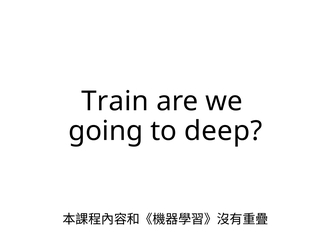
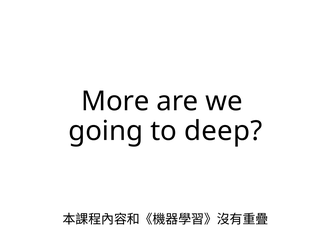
Train: Train -> More (115, 101)
